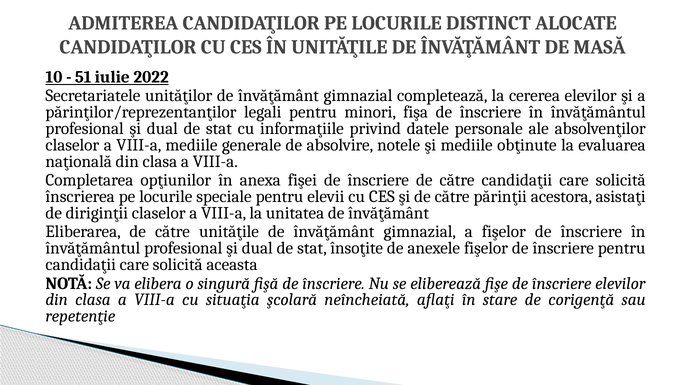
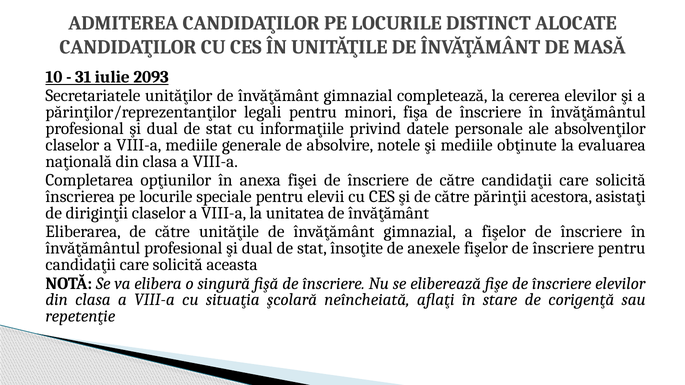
51: 51 -> 31 (83, 77)
2022: 2022 -> 2093 (151, 77)
